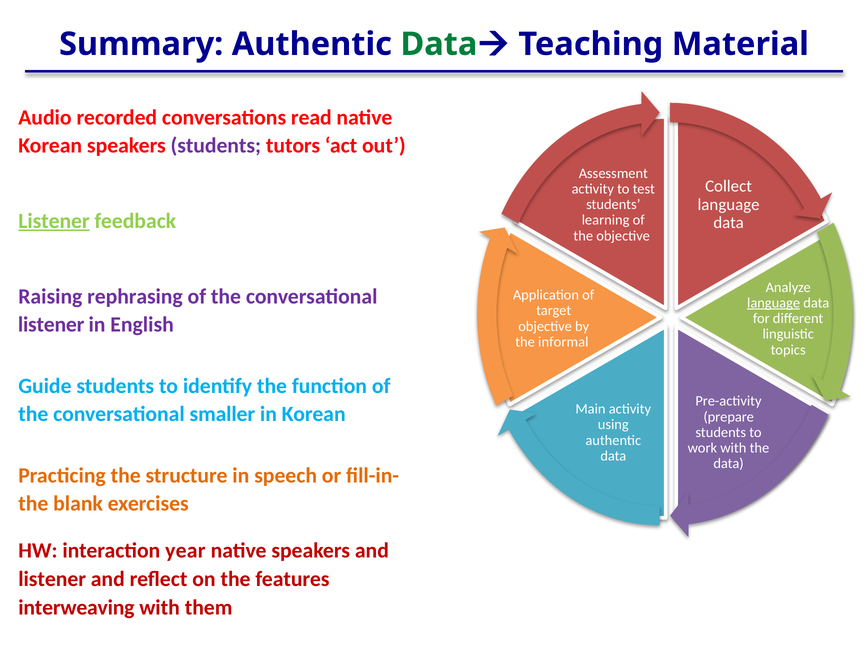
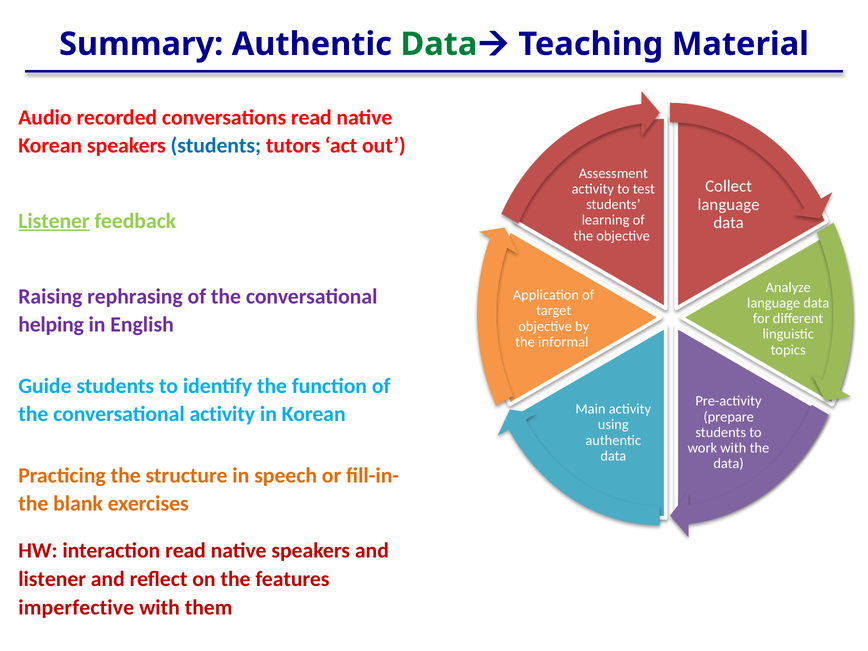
students colour: purple -> blue (216, 146)
language underline: present -> none (774, 303)
listener: listener -> helping (51, 325)
conversational smaller: smaller -> activity (222, 414)
interaction year: year -> read (186, 551)
interweaving: interweaving -> imperfective (76, 607)
